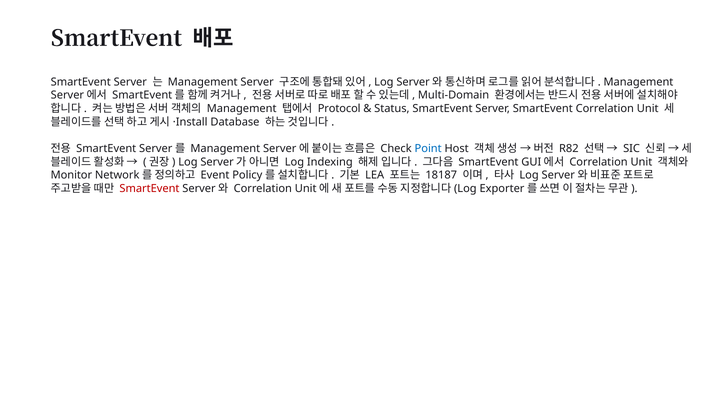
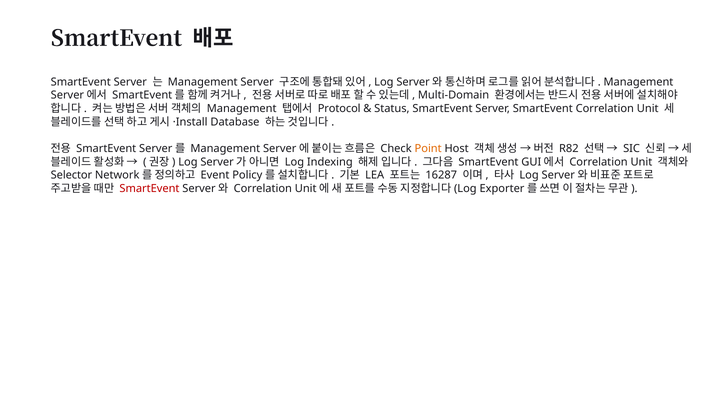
Point colour: blue -> orange (428, 148)
Monitor: Monitor -> Selector (71, 175)
18187: 18187 -> 16287 (441, 175)
